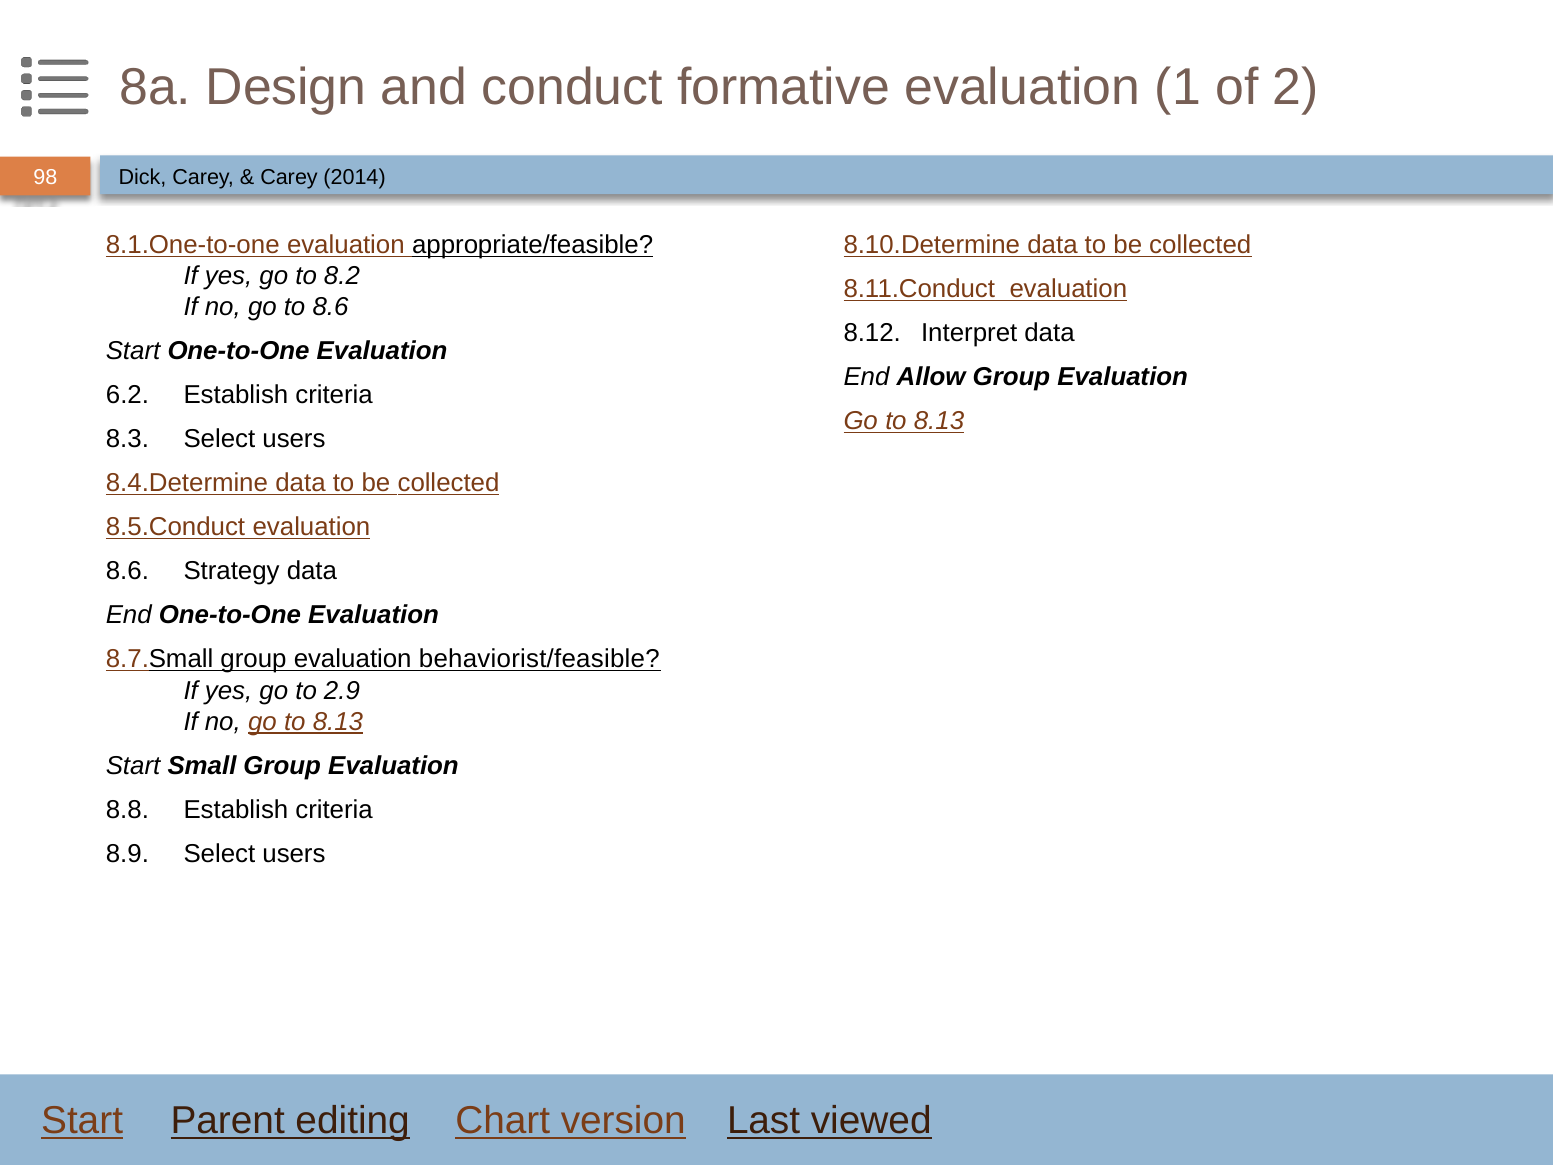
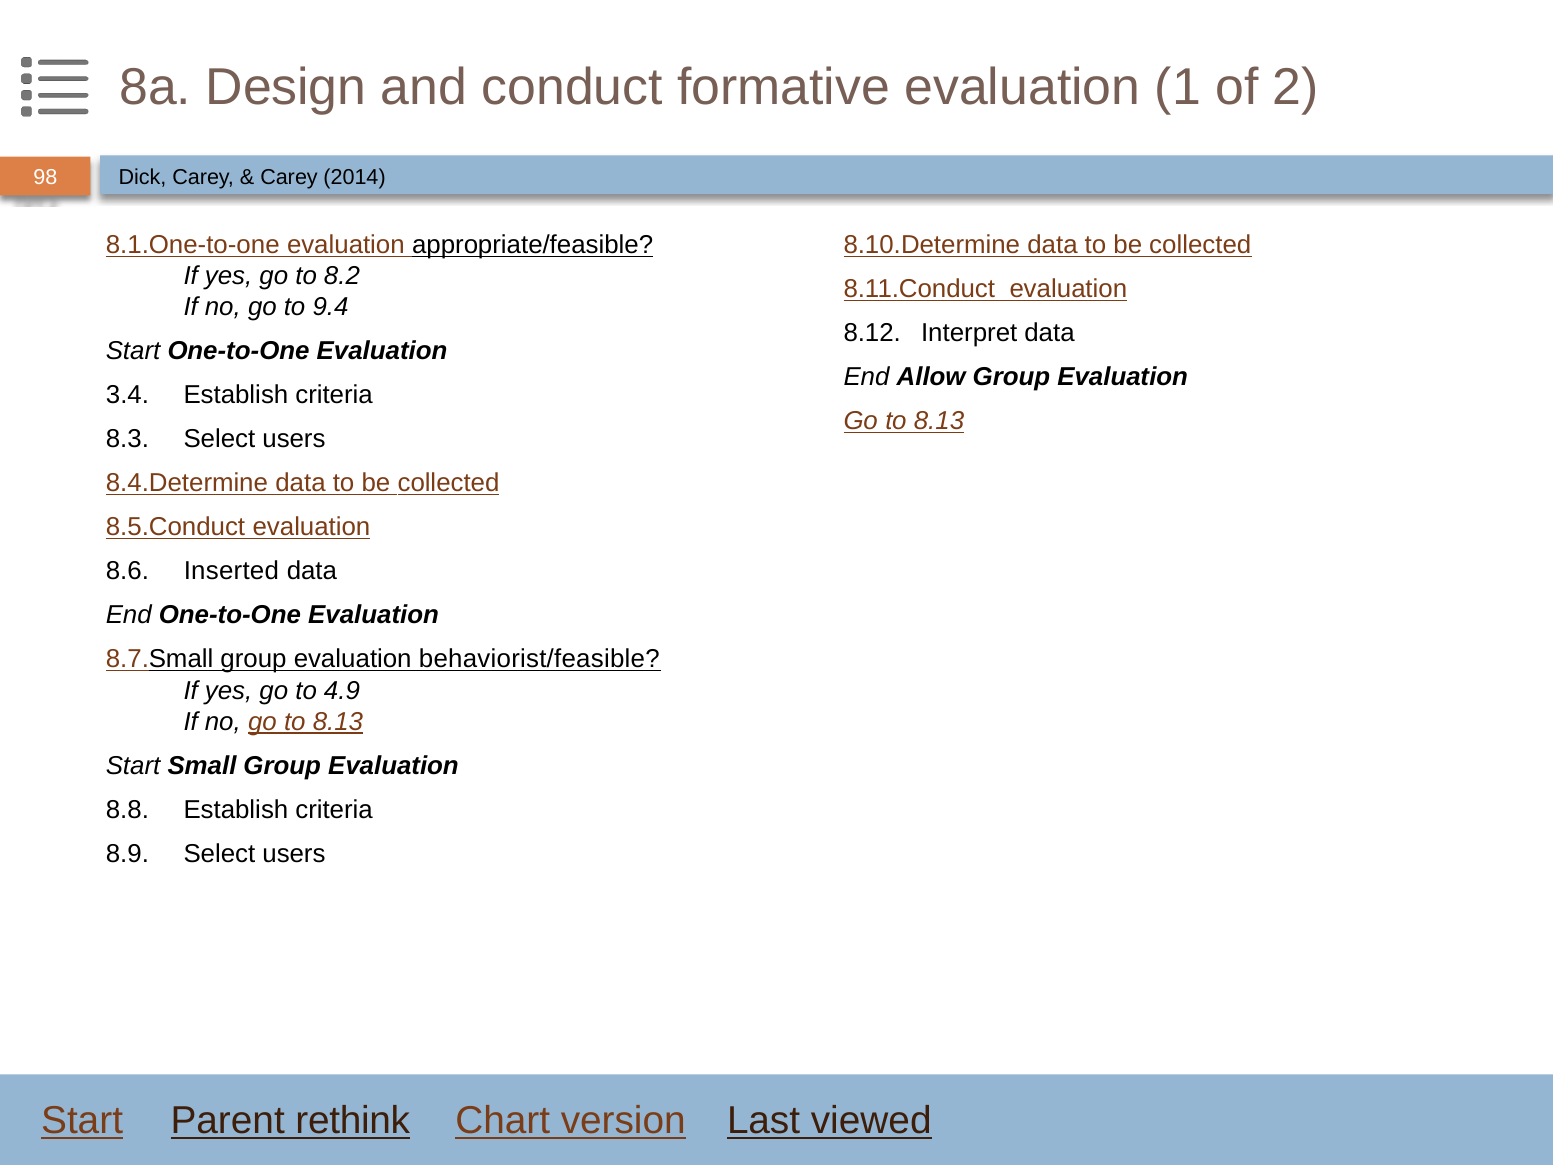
to 8.6: 8.6 -> 9.4 (331, 307)
6.2: 6.2 -> 3.4 (127, 395)
Strategy: Strategy -> Inserted (231, 571)
2.9: 2.9 -> 4.9 (342, 690)
editing: editing -> rethink (353, 1121)
